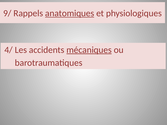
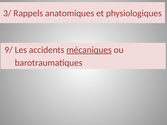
9/: 9/ -> 3/ (7, 13)
anatomiques underline: present -> none (70, 13)
4/: 4/ -> 9/ (9, 50)
